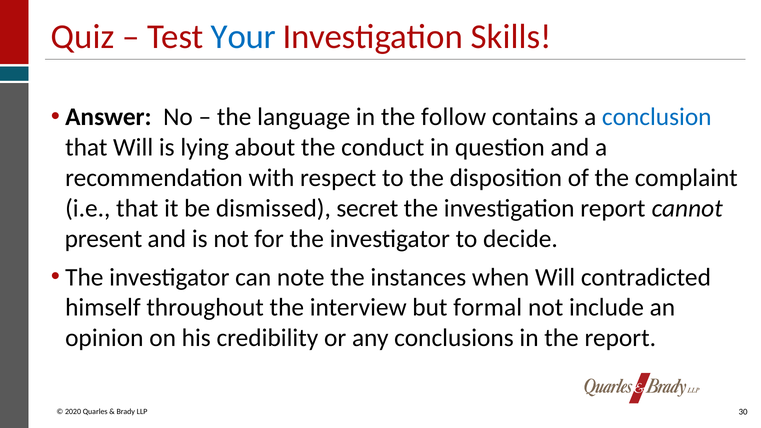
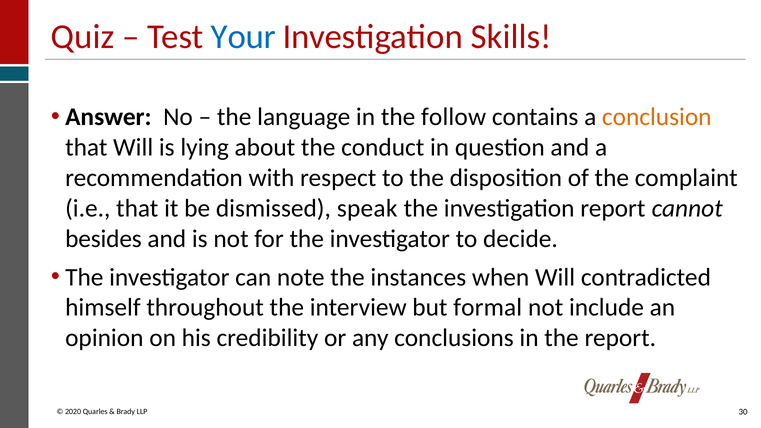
conclusion colour: blue -> orange (657, 117)
secret: secret -> speak (367, 208)
present: present -> besides (103, 239)
